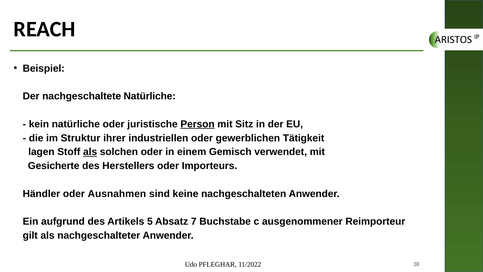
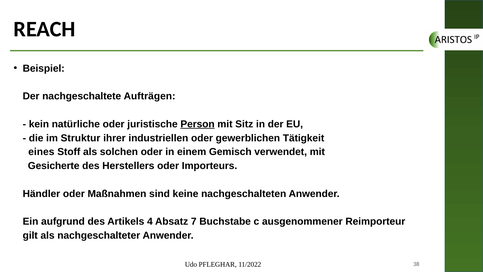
nachgeschaltete Natürliche: Natürliche -> Aufträgen (150, 96)
lagen: lagen -> eines (41, 152)
als underline: present -> none (90, 152)
Ausnahmen: Ausnahmen -> Maßnahmen (117, 193)
5: 5 -> 4 (150, 221)
